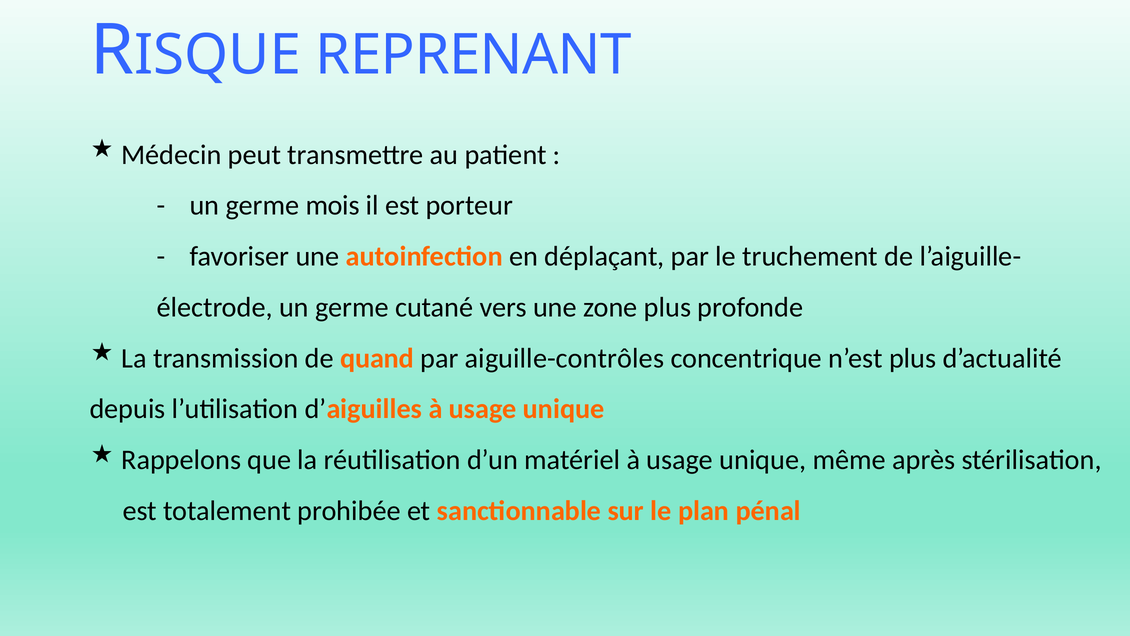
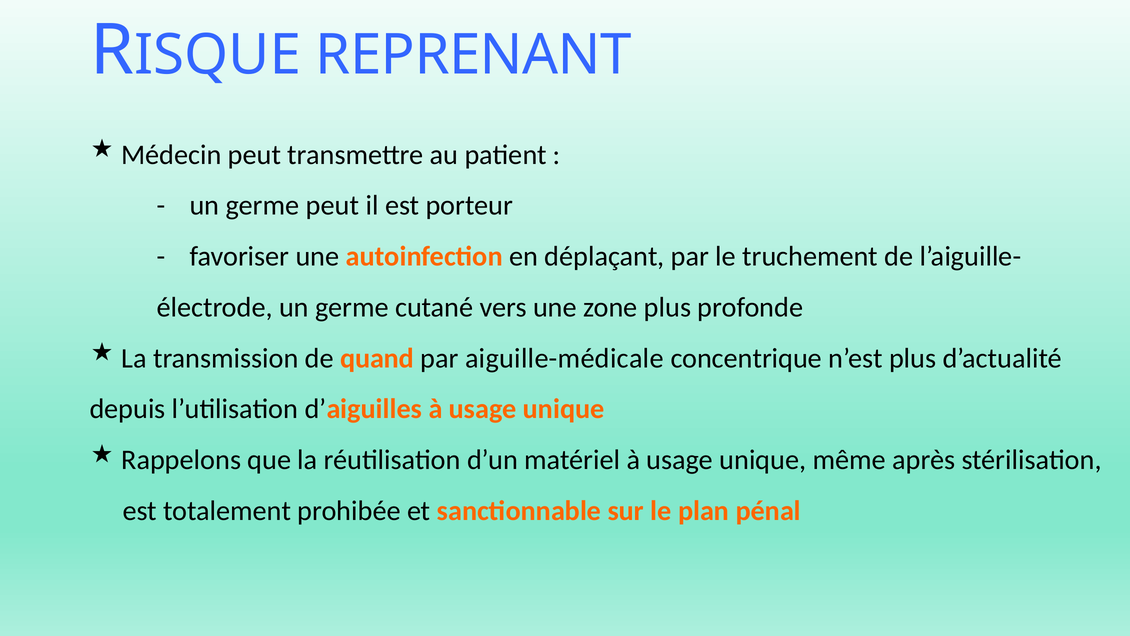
germe mois: mois -> peut (332, 205)
aiguille-contrôles: aiguille-contrôles -> aiguille-médicale (564, 358)
